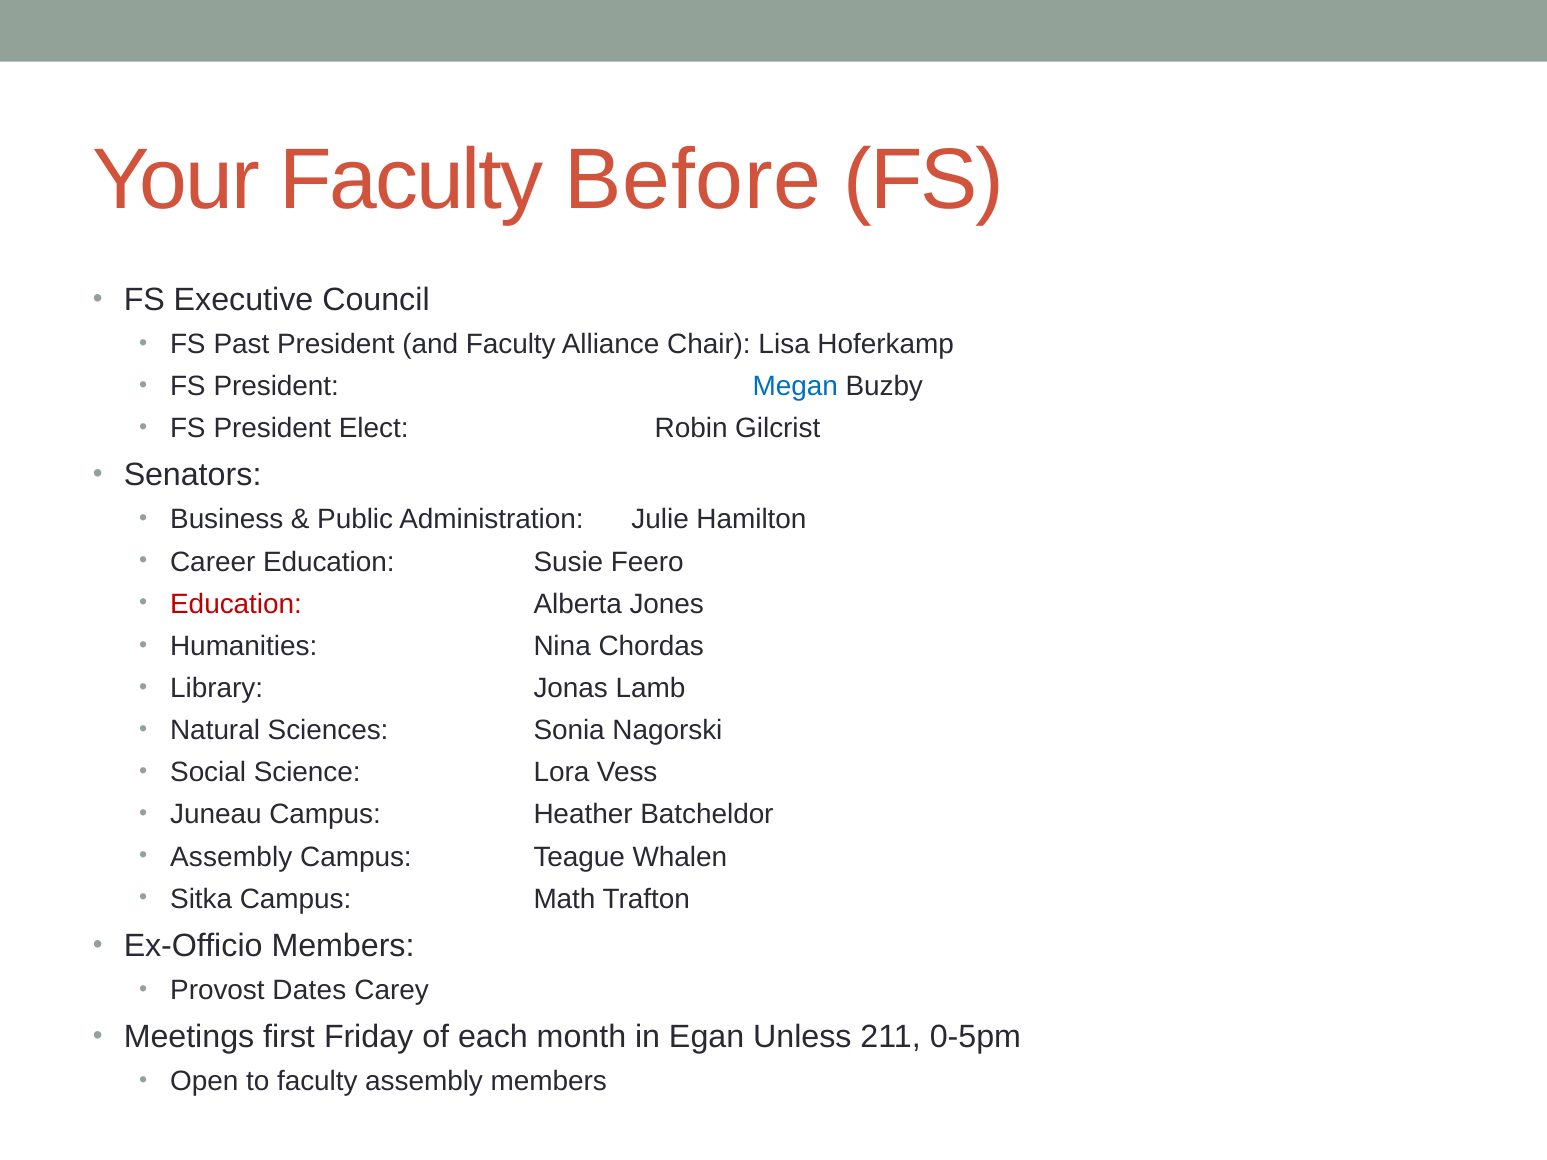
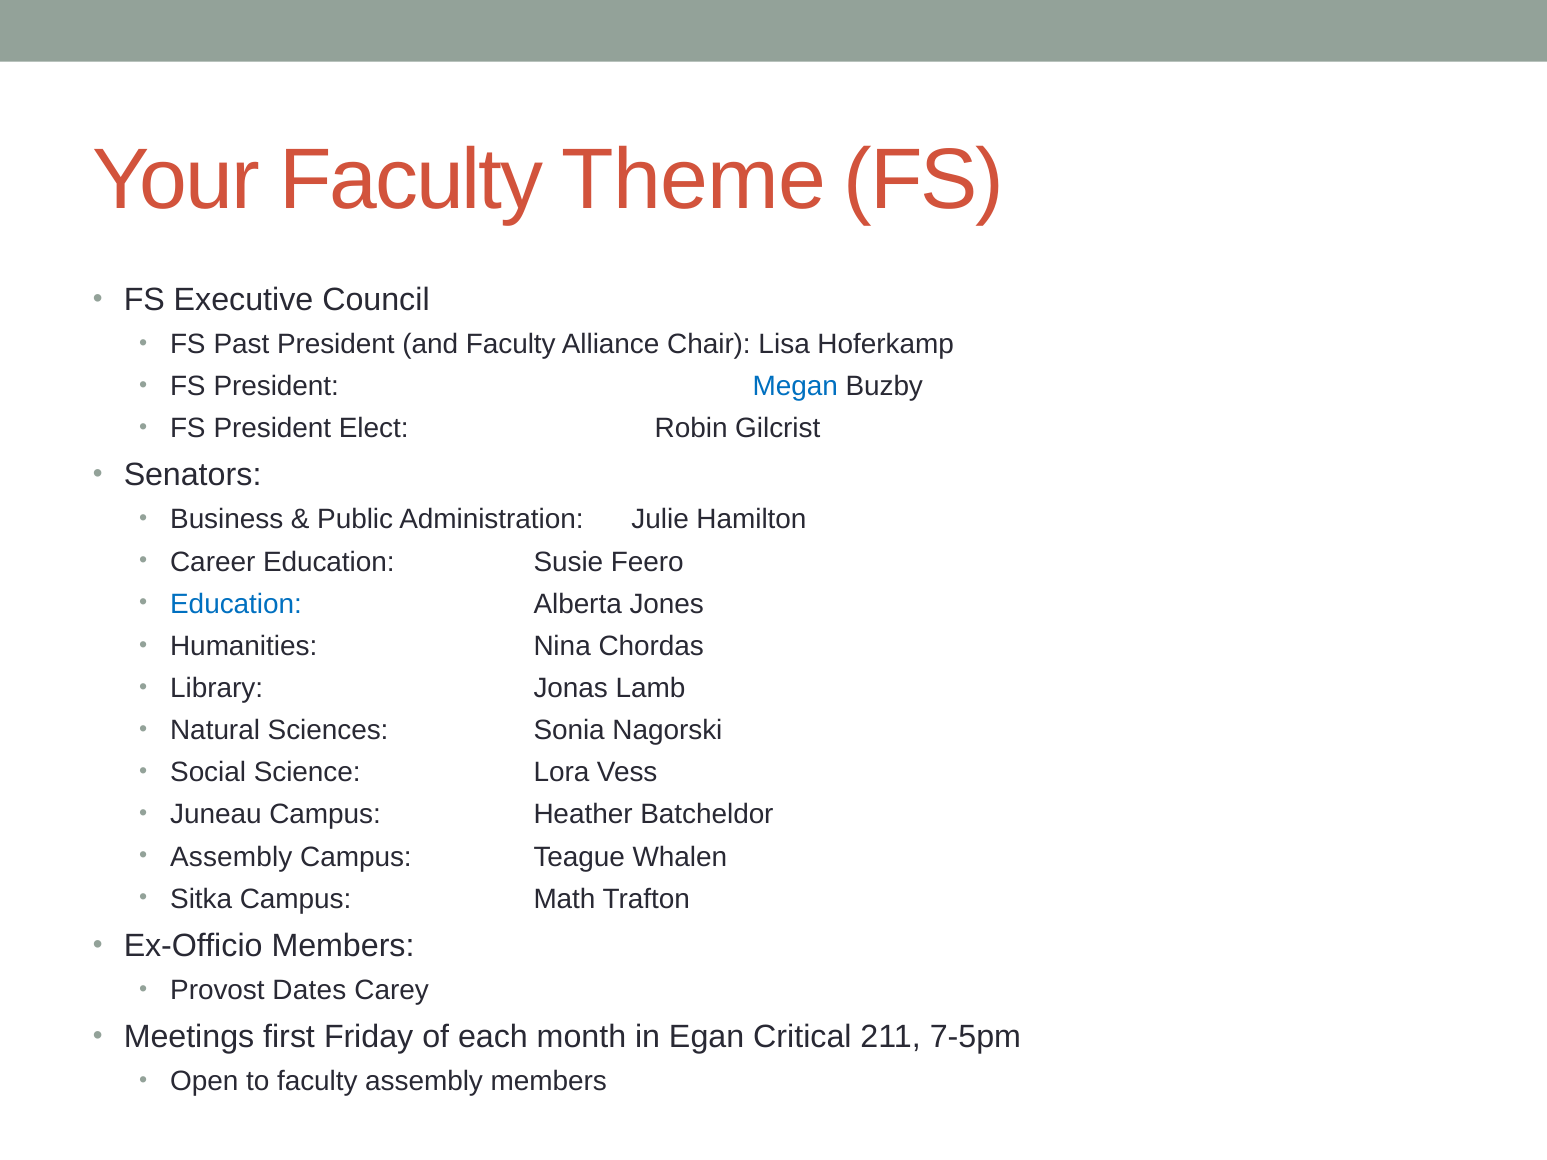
Before: Before -> Theme (694, 180)
Education colour: red -> blue (236, 604)
Unless: Unless -> Critical (802, 1037)
0-5pm: 0-5pm -> 7-5pm (975, 1037)
